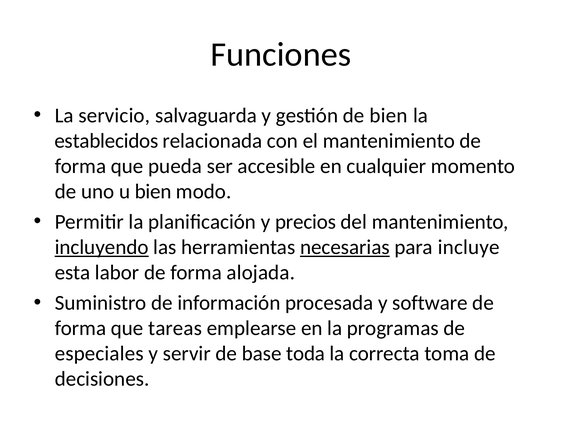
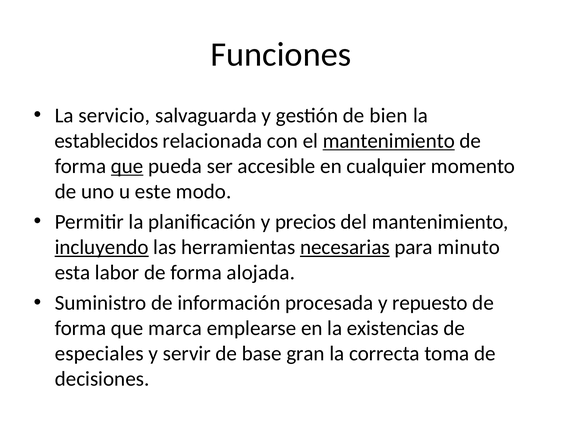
mantenimiento underline: none -> present (389, 141)
que underline: none -> present (127, 166)
u bien: bien -> este (153, 191)
incluye: incluye -> minuto (469, 247)
software: software -> repuesto (430, 302)
tareas: tareas -> marca (175, 328)
programas: programas -> existencias (393, 328)
toda: toda -> gran (306, 353)
